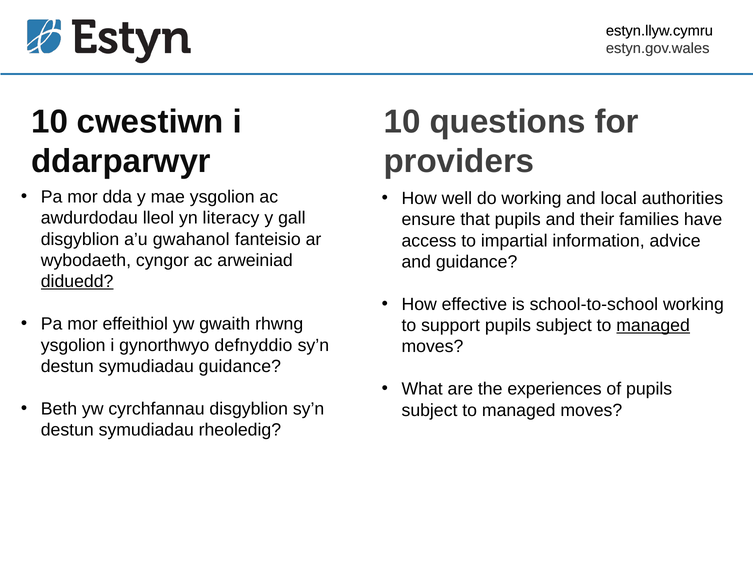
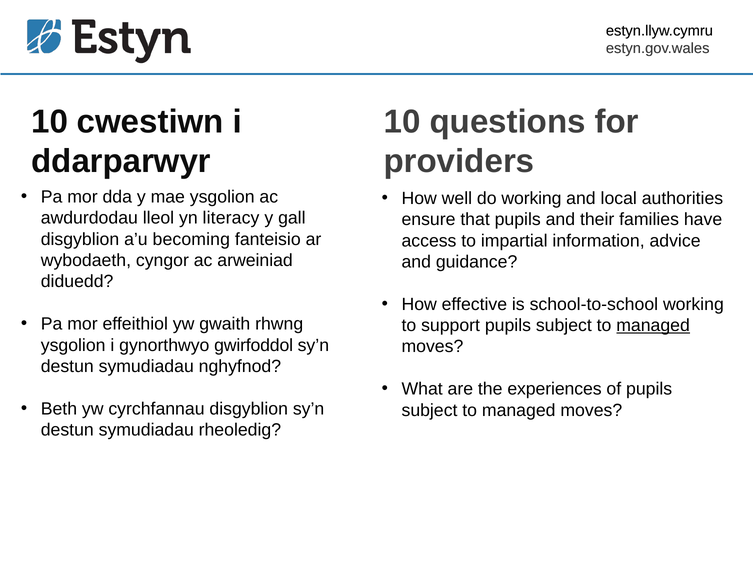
gwahanol: gwahanol -> becoming (191, 239)
diduedd underline: present -> none (77, 282)
defnyddio: defnyddio -> gwirfoddol (254, 345)
symudiadau guidance: guidance -> nghyfnod (240, 366)
